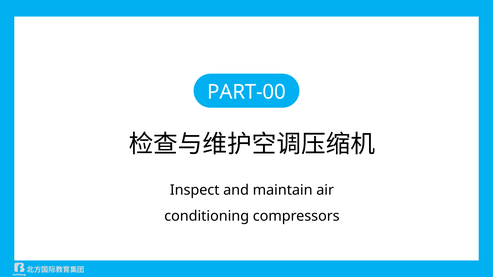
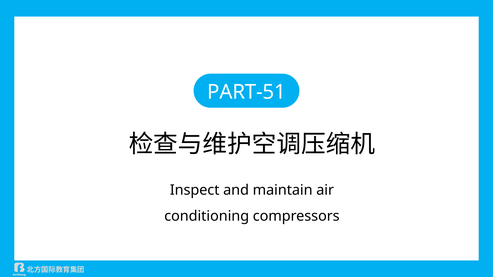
PART-00: PART-00 -> PART-51 (247, 92)
